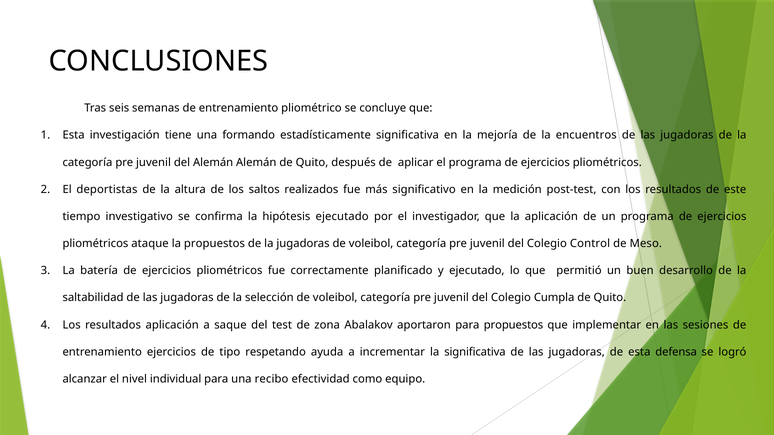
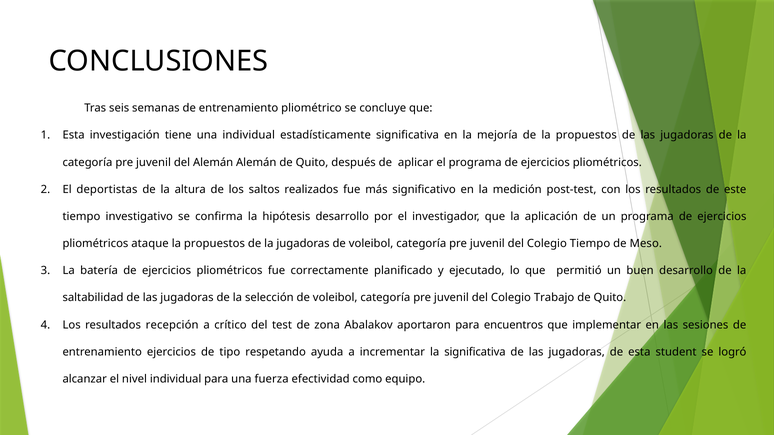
una formando: formando -> individual (249, 135)
de la encuentros: encuentros -> propuestos (586, 135)
hipótesis ejecutado: ejecutado -> desarrollo (342, 217)
Colegio Control: Control -> Tiempo (590, 244)
Cumpla: Cumpla -> Trabajo (554, 298)
resultados aplicación: aplicación -> recepción (172, 325)
saque: saque -> crítico (230, 325)
para propuestos: propuestos -> encuentros (513, 325)
defensa: defensa -> student (676, 352)
recibo: recibo -> fuerza (272, 379)
